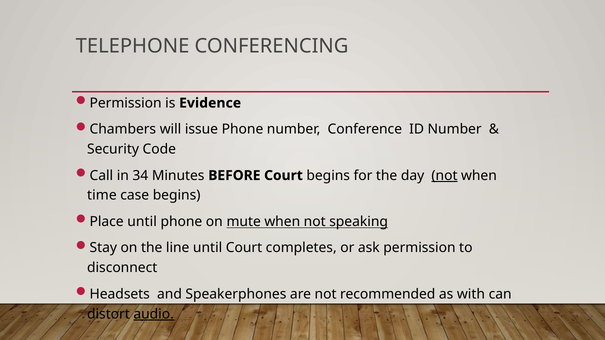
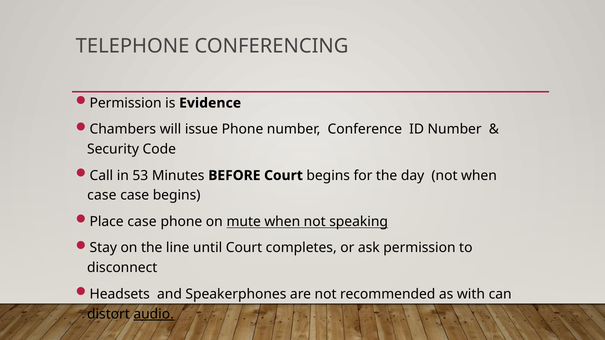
34: 34 -> 53 (140, 176)
not underline: present -> none (444, 176)
time: time -> case (102, 196)
Place until: until -> case (142, 222)
